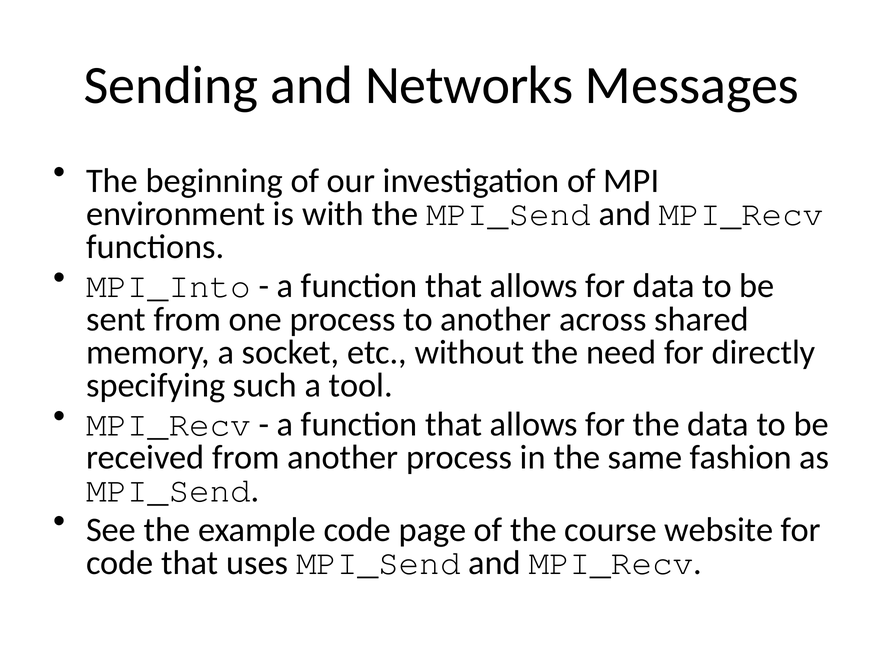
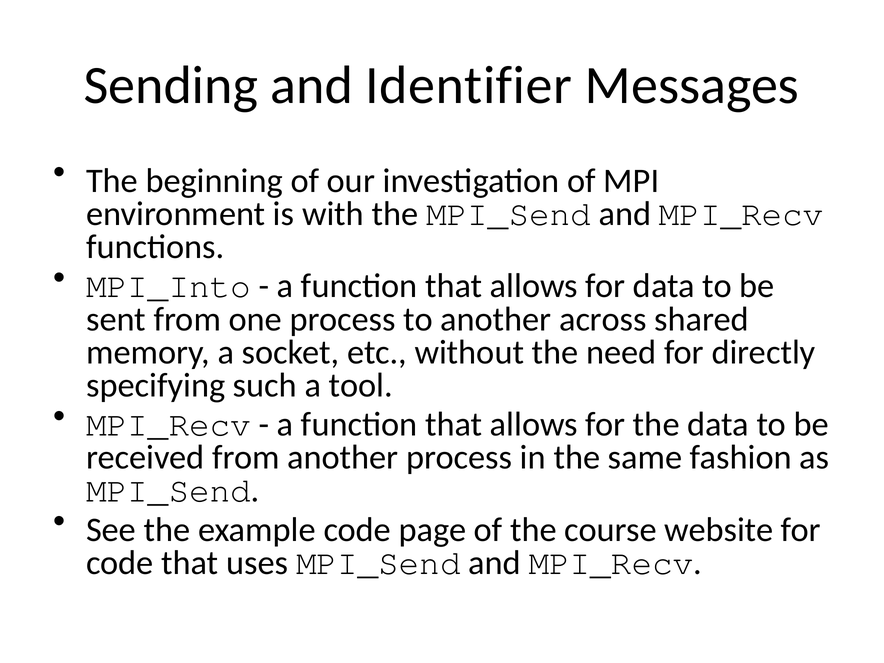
Networks: Networks -> Identifier (469, 86)
